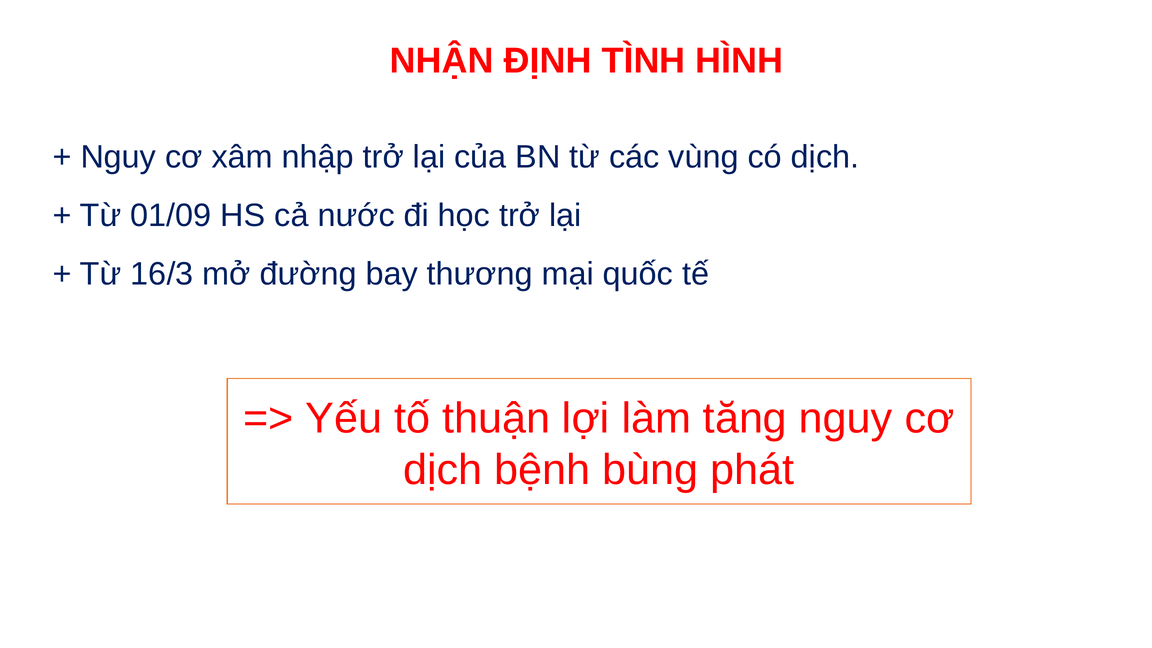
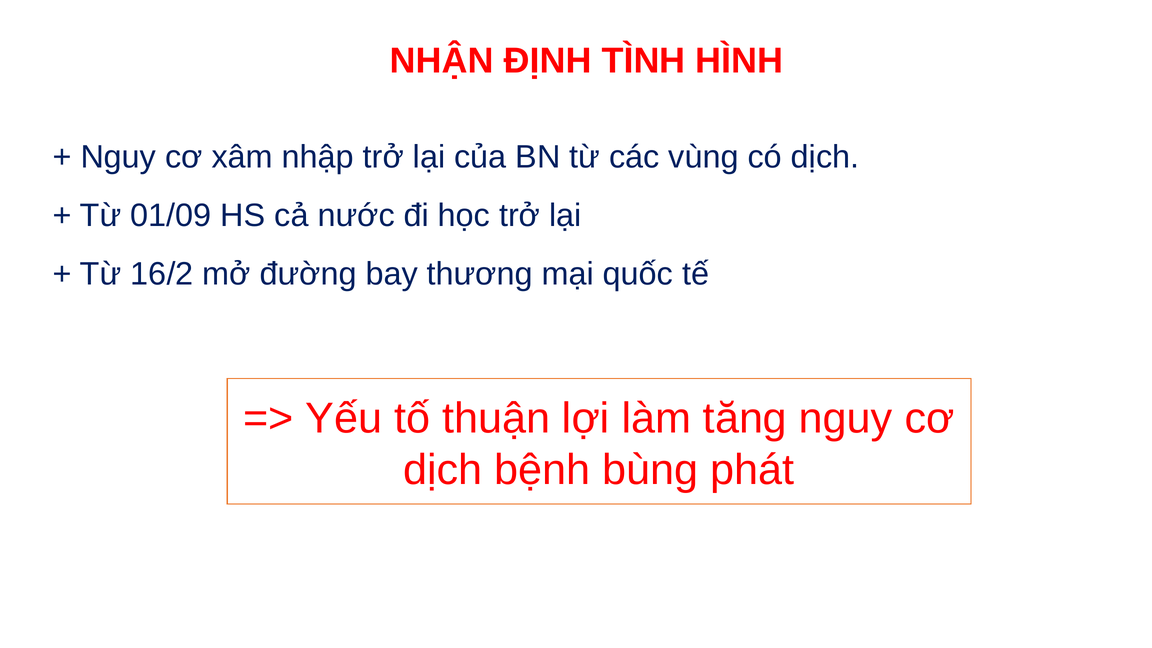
16/3: 16/3 -> 16/2 (162, 274)
